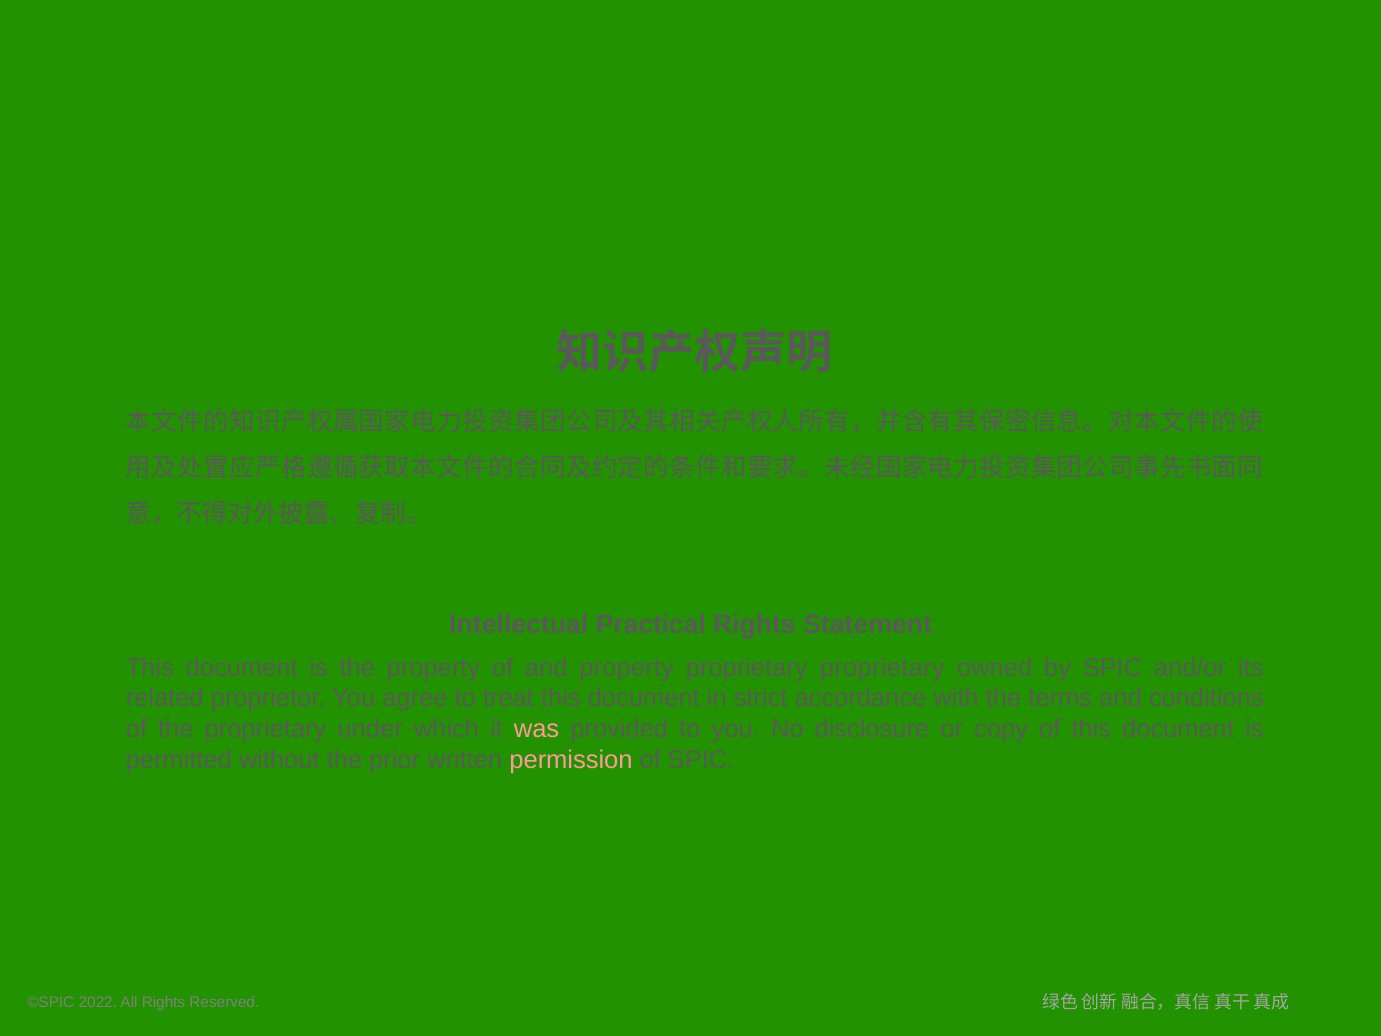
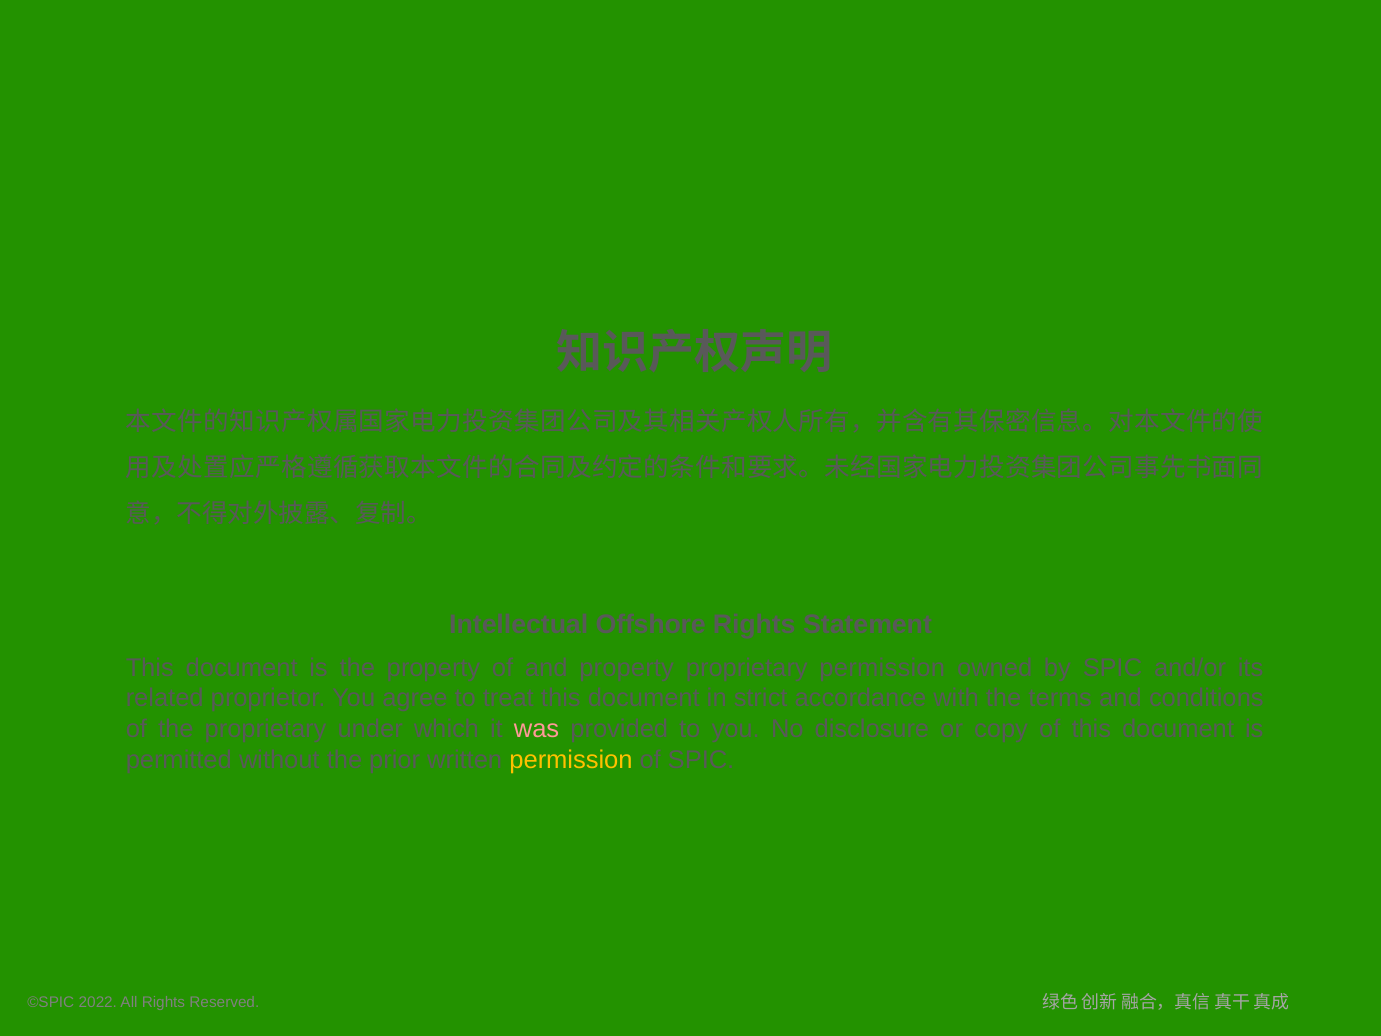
Practical: Practical -> Offshore (651, 625)
proprietary proprietary: proprietary -> permission (882, 668)
permission colour: pink -> yellow (571, 760)
